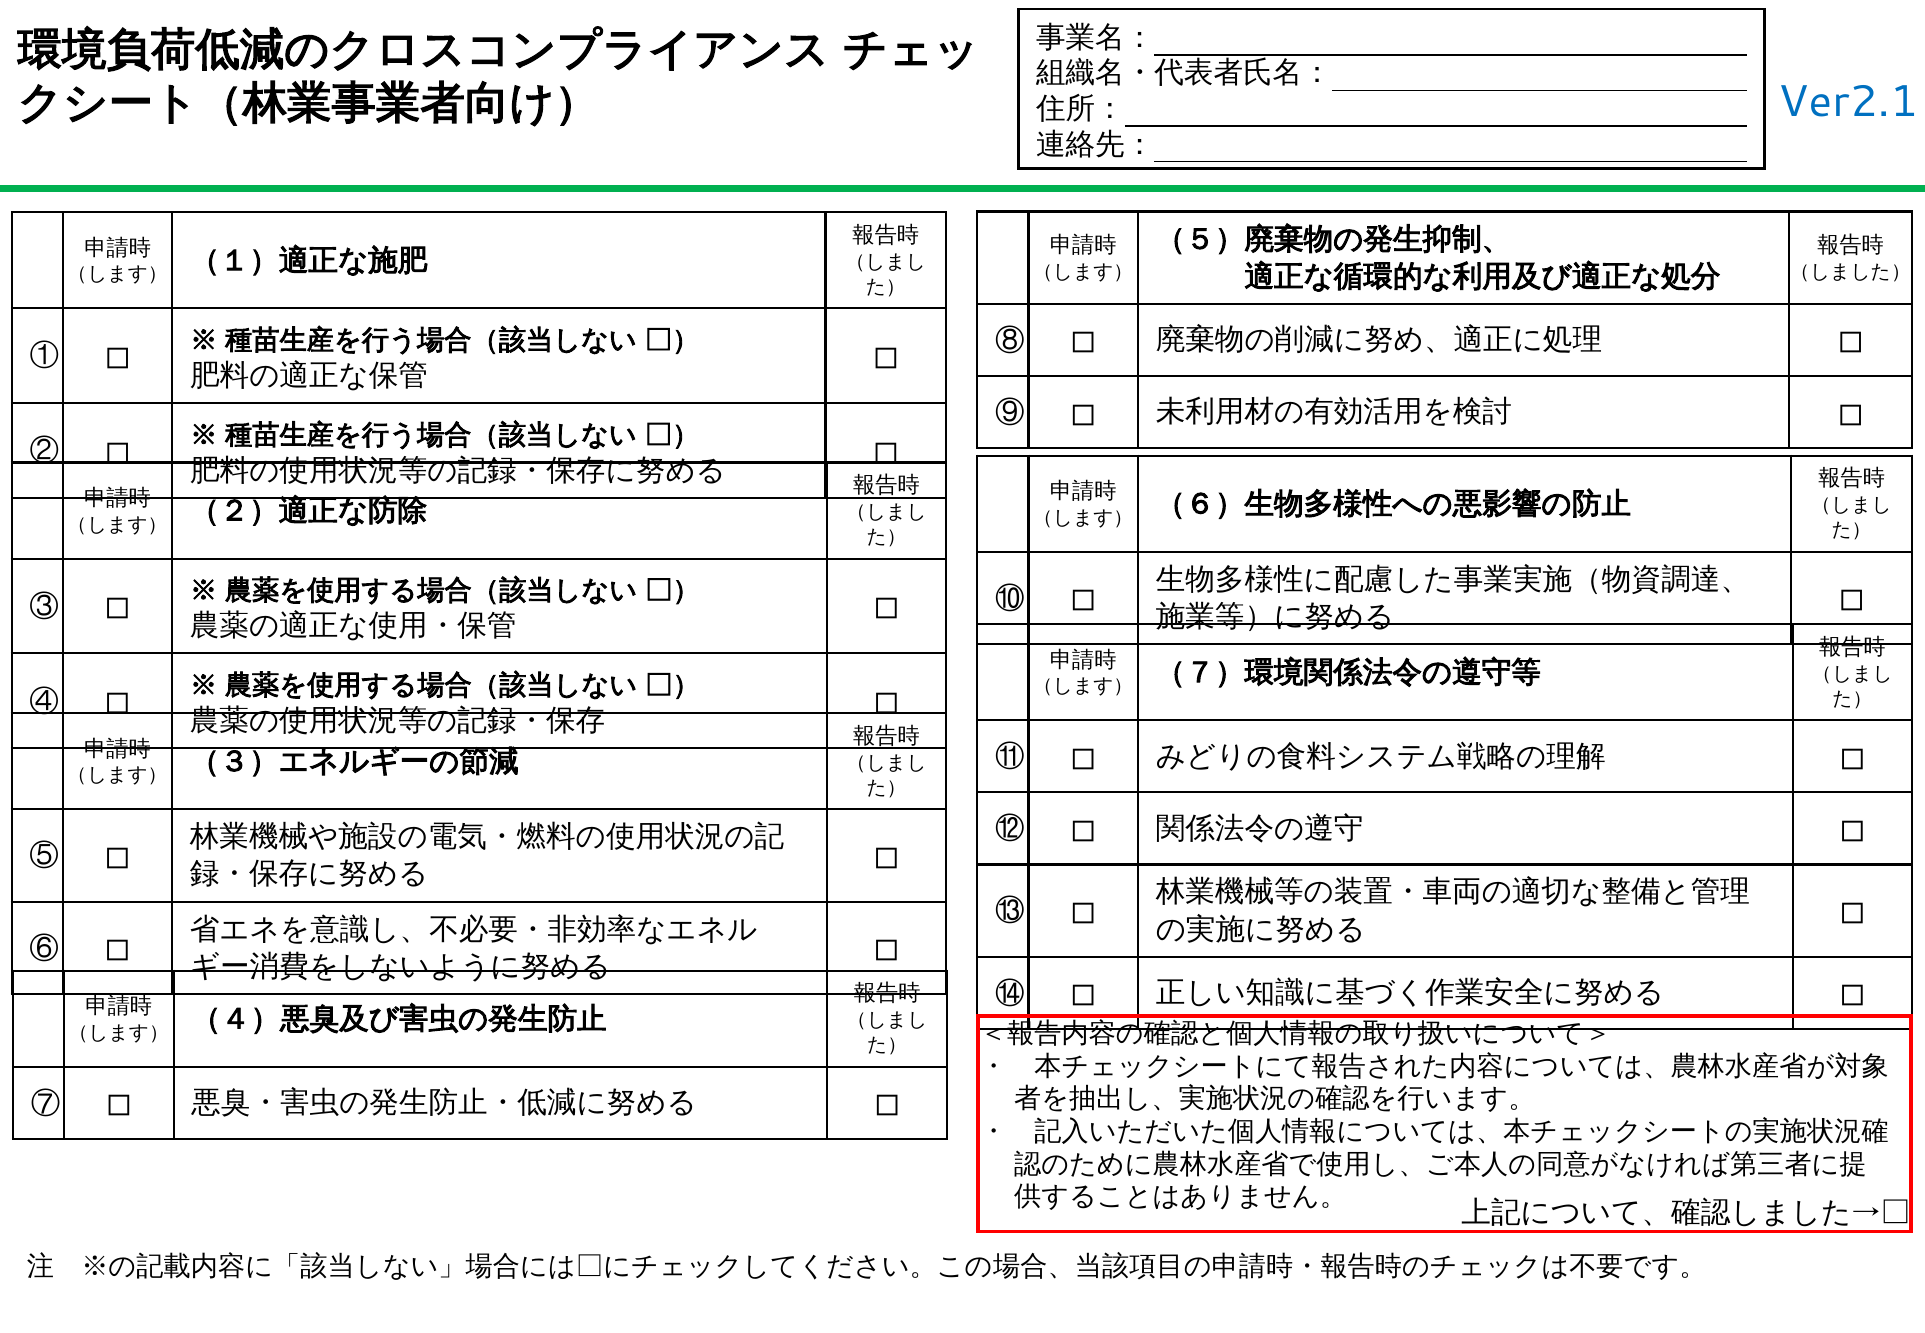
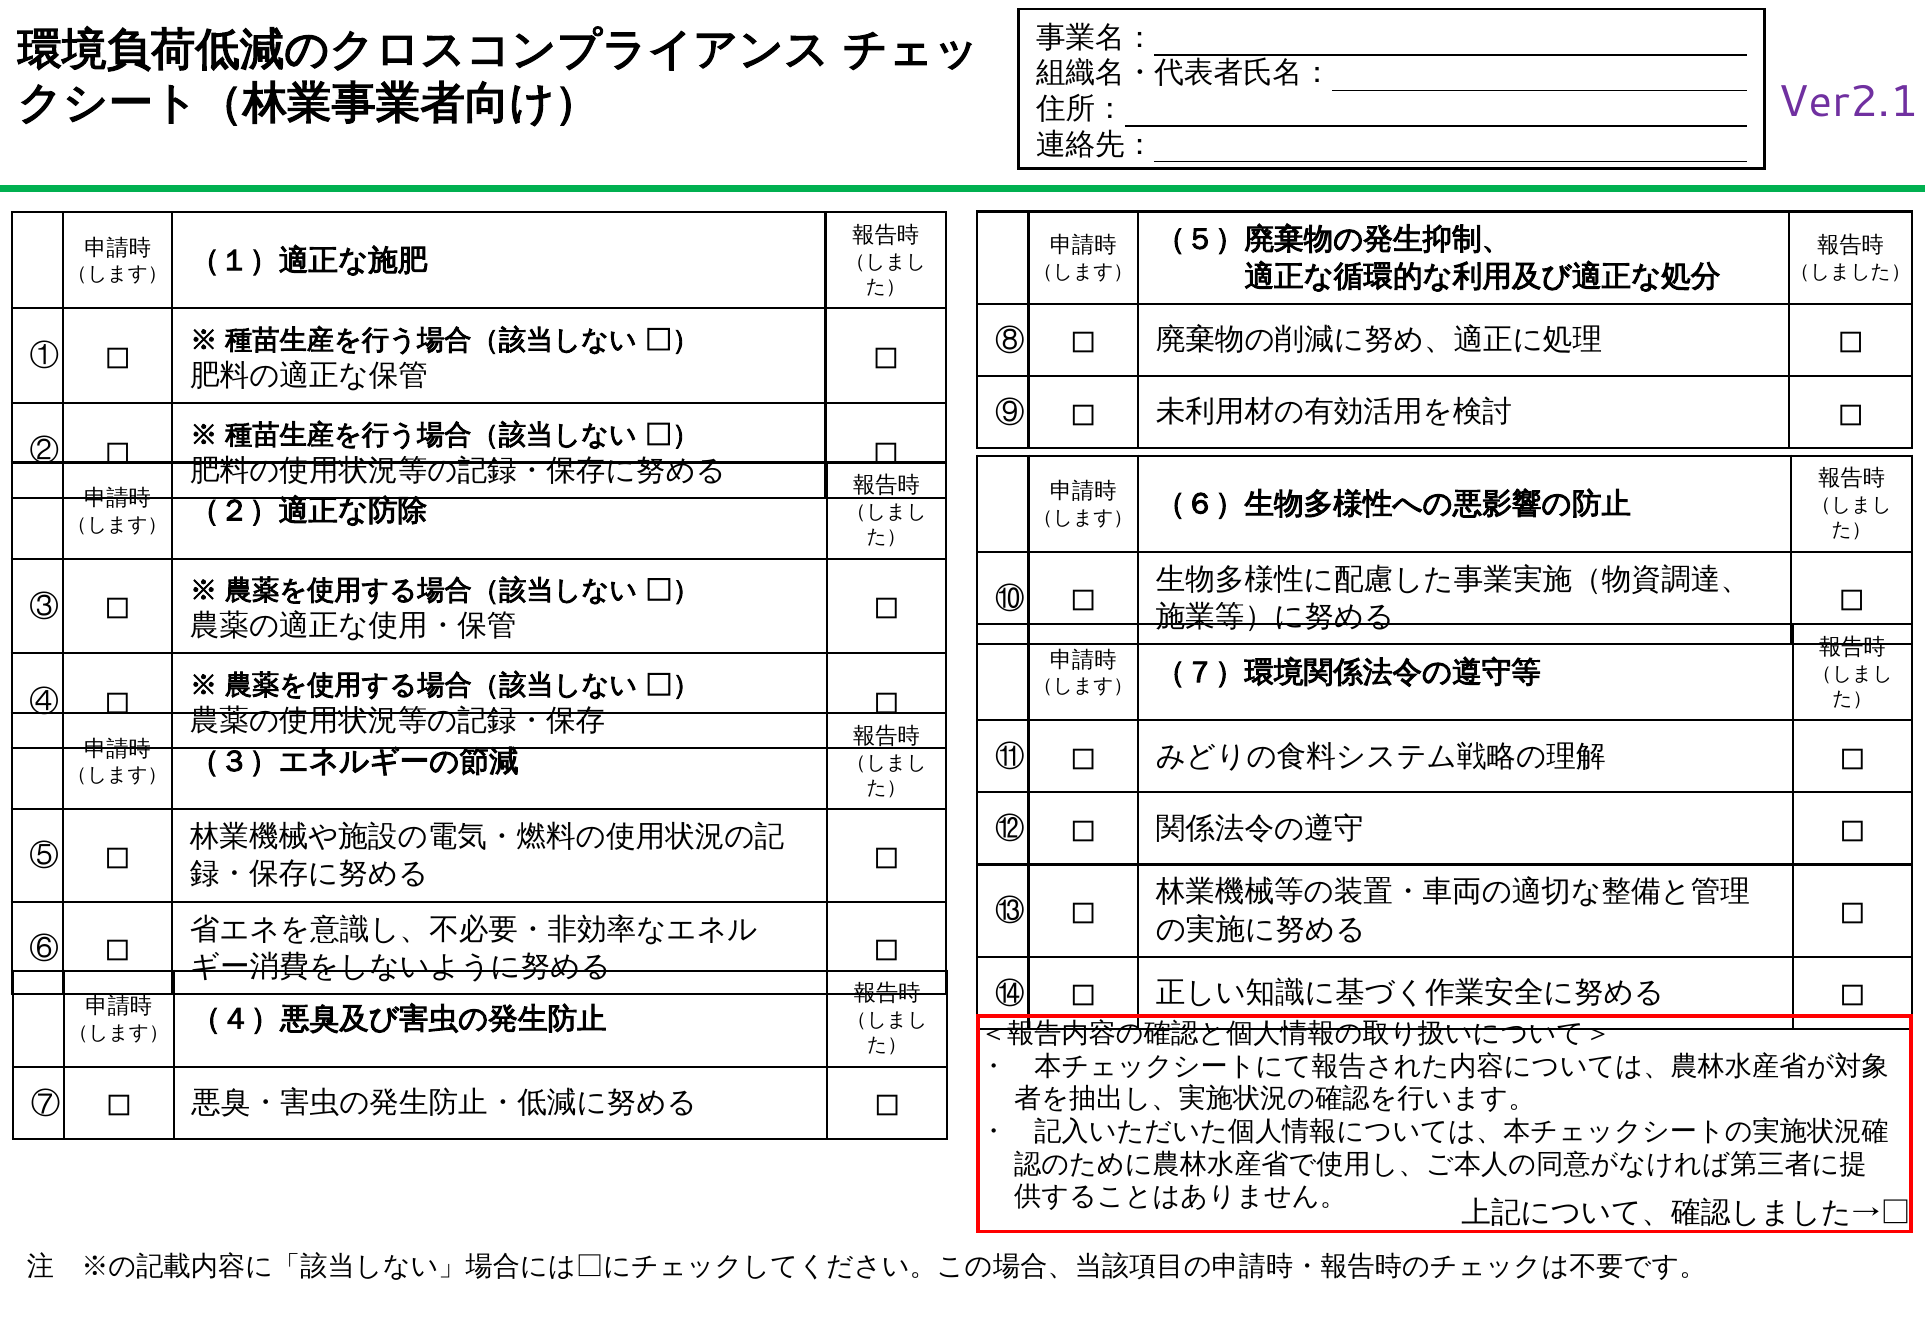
Ver2.1 colour: blue -> purple (1848, 102)
